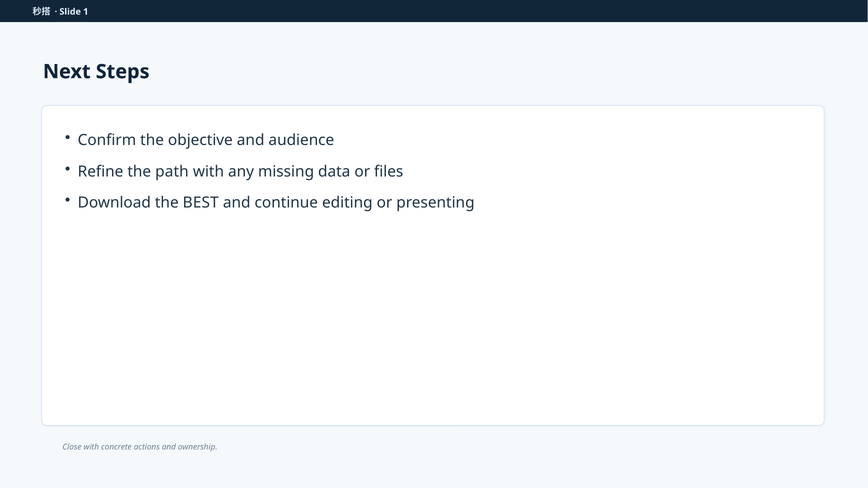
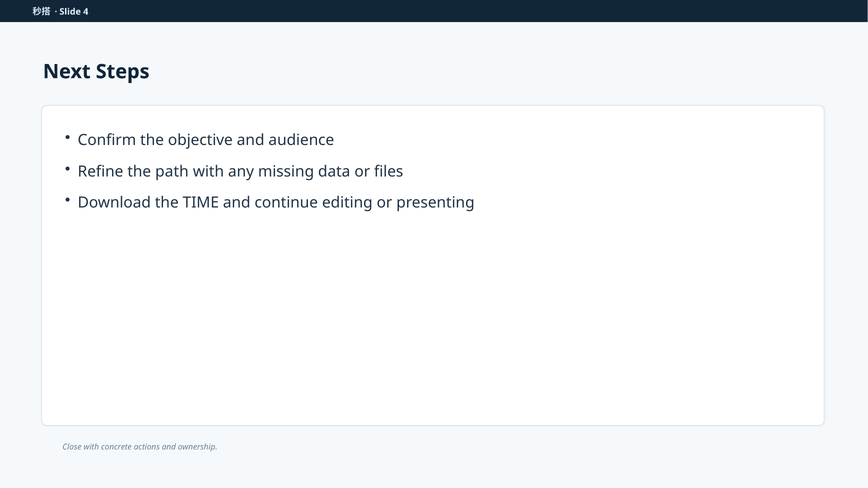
1: 1 -> 4 (86, 12)
BEST: BEST -> TIME (201, 203)
